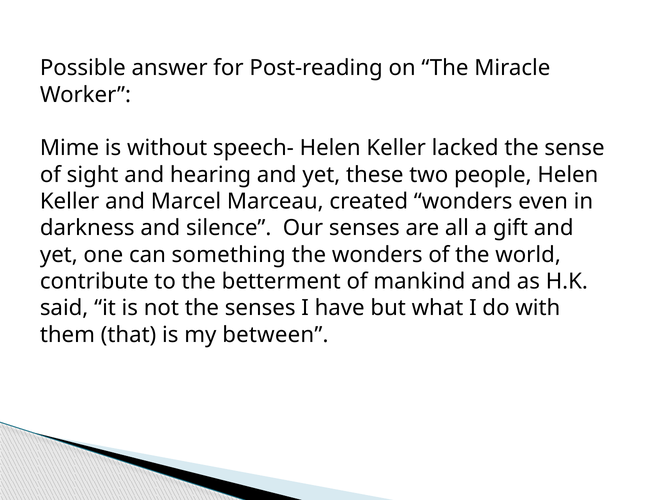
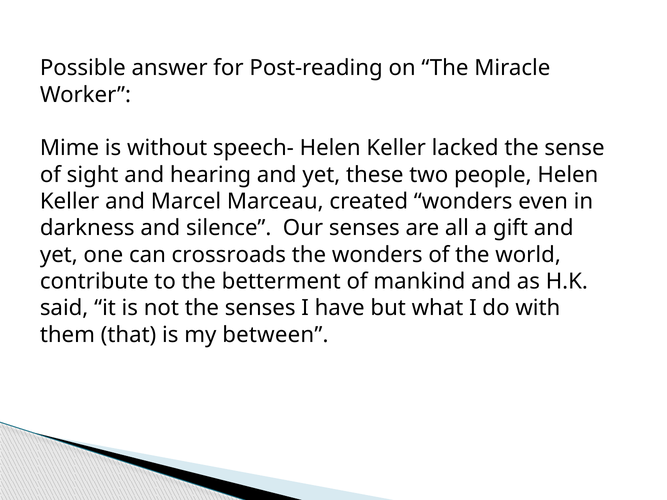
something: something -> crossroads (229, 255)
